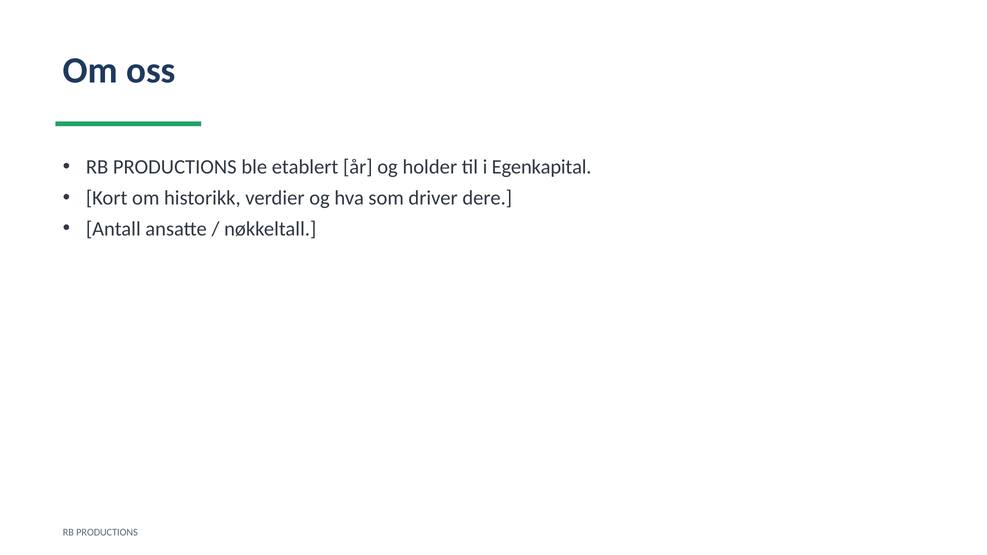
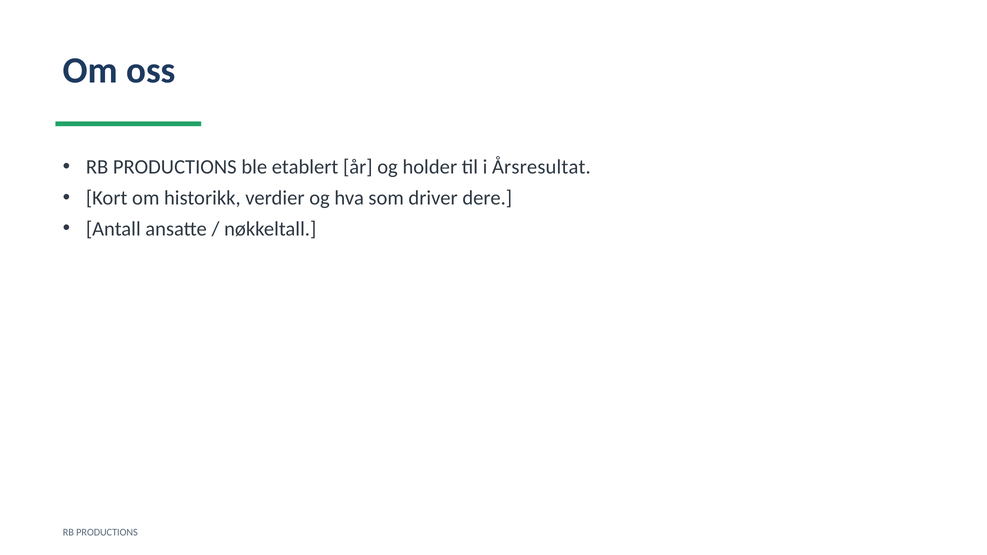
Egenkapital: Egenkapital -> Årsresultat (541, 167)
